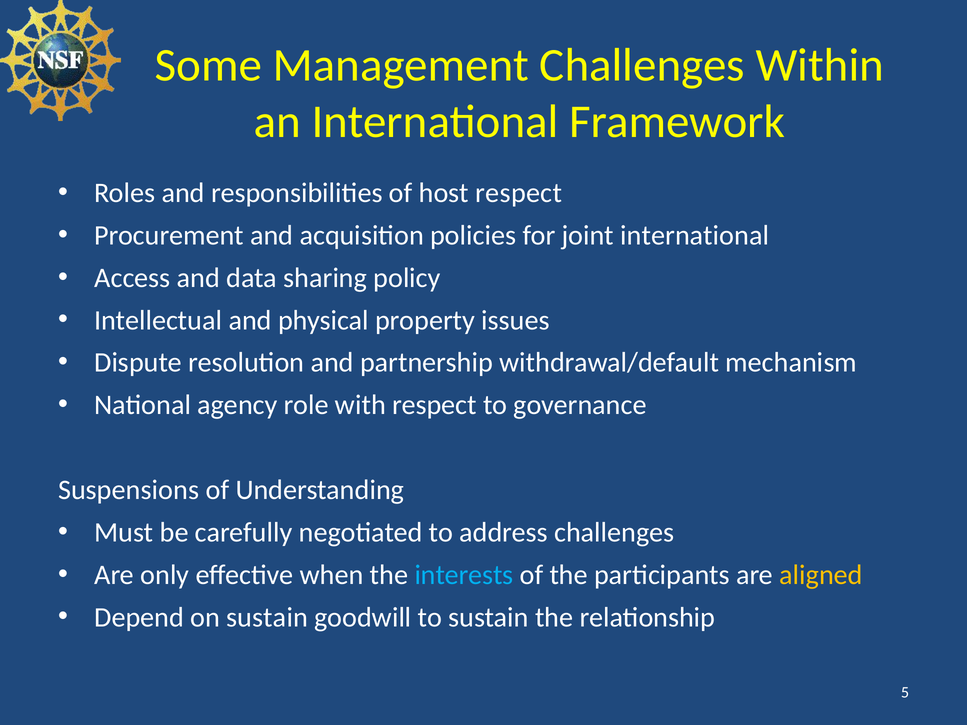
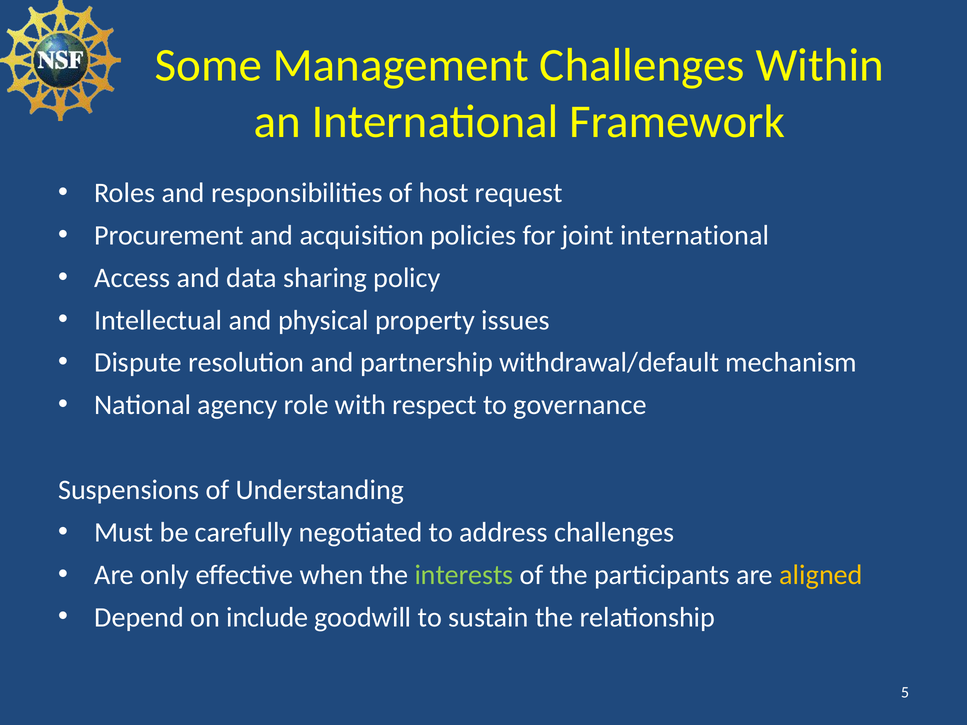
host respect: respect -> request (519, 193)
interests colour: light blue -> light green (464, 575)
on sustain: sustain -> include (267, 617)
